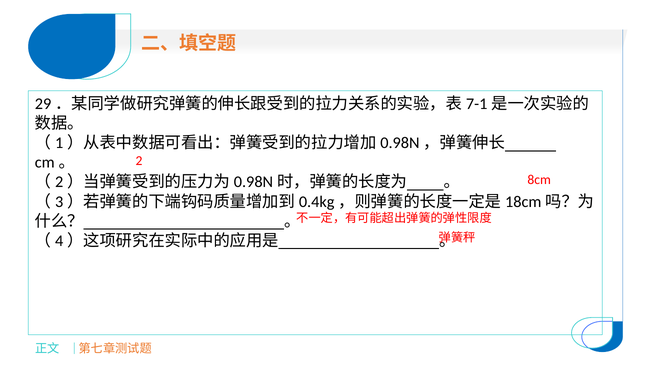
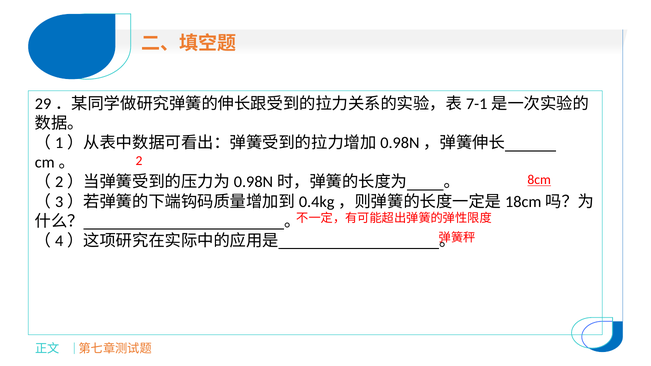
8cm underline: none -> present (539, 180)
